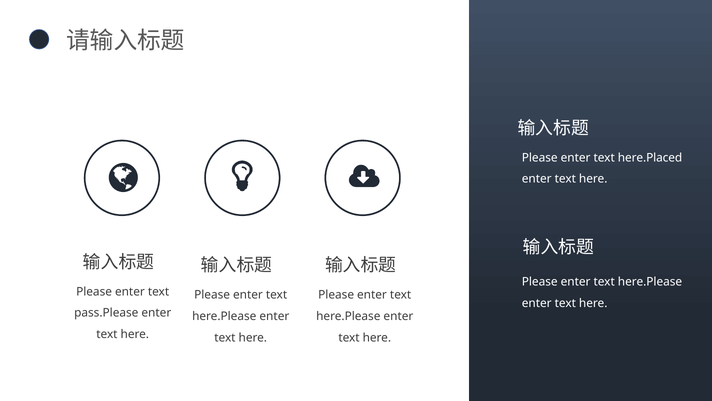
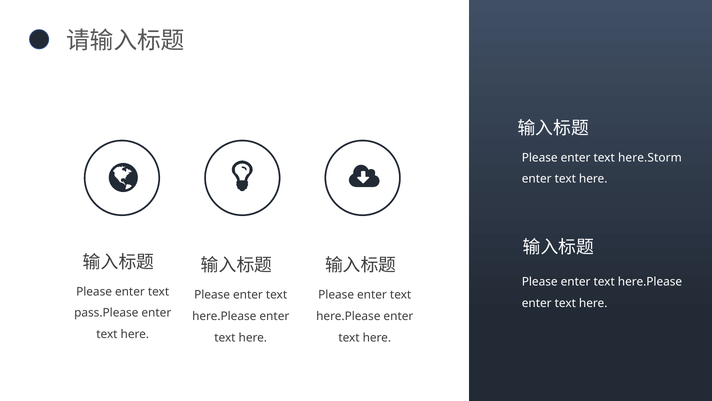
here.Placed: here.Placed -> here.Storm (650, 157)
